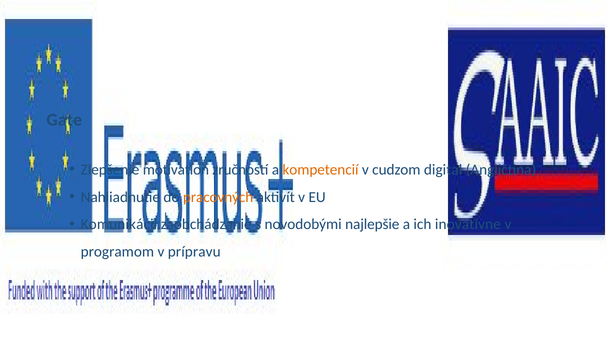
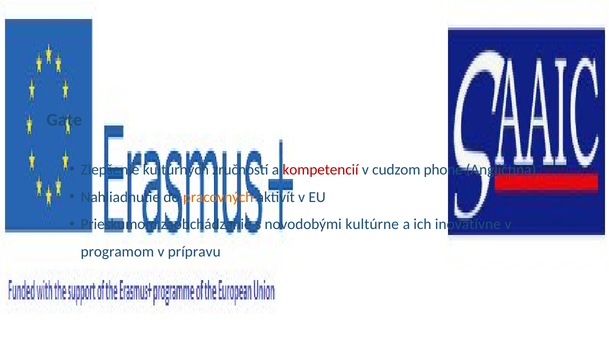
motivation: motivation -> kultúrnych (176, 170)
kompetencií colour: orange -> red (321, 170)
digital: digital -> phone (443, 170)
Komunikácii: Komunikácii -> Prieskumom (119, 225)
najlepšie: najlepšie -> kultúrne (372, 225)
